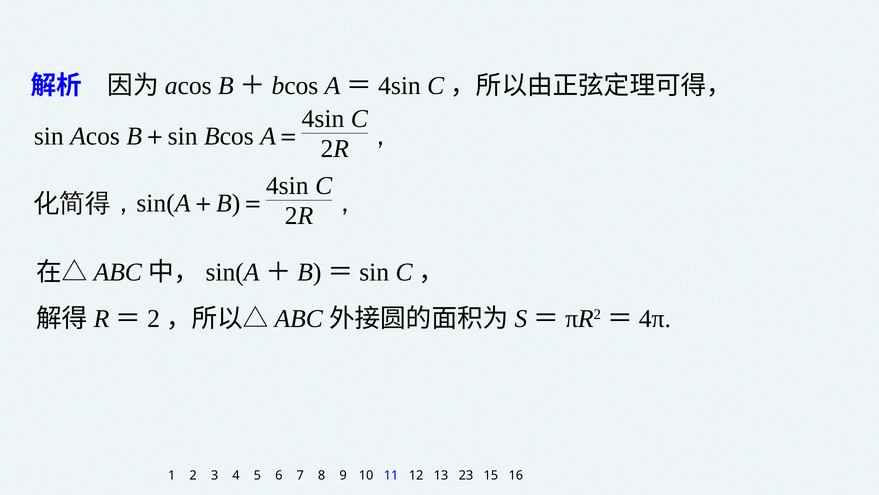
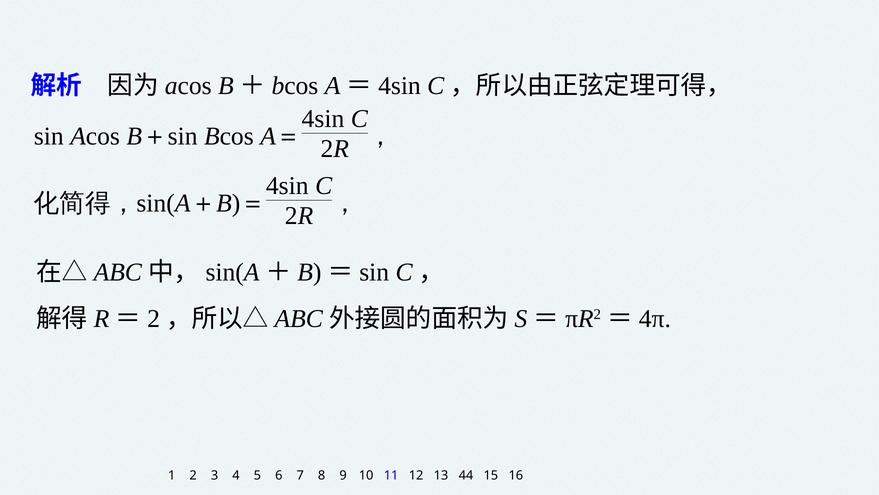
23: 23 -> 44 (466, 475)
